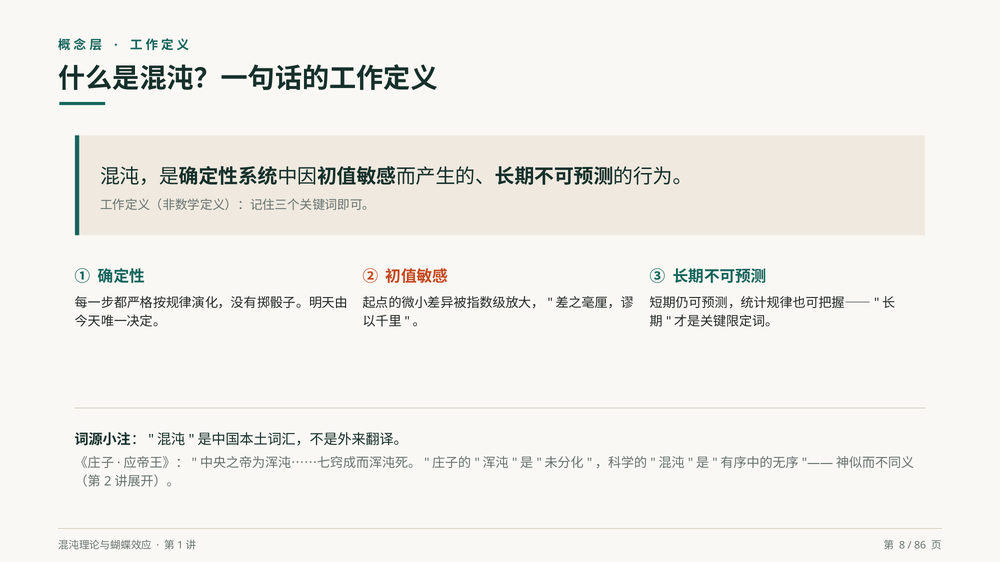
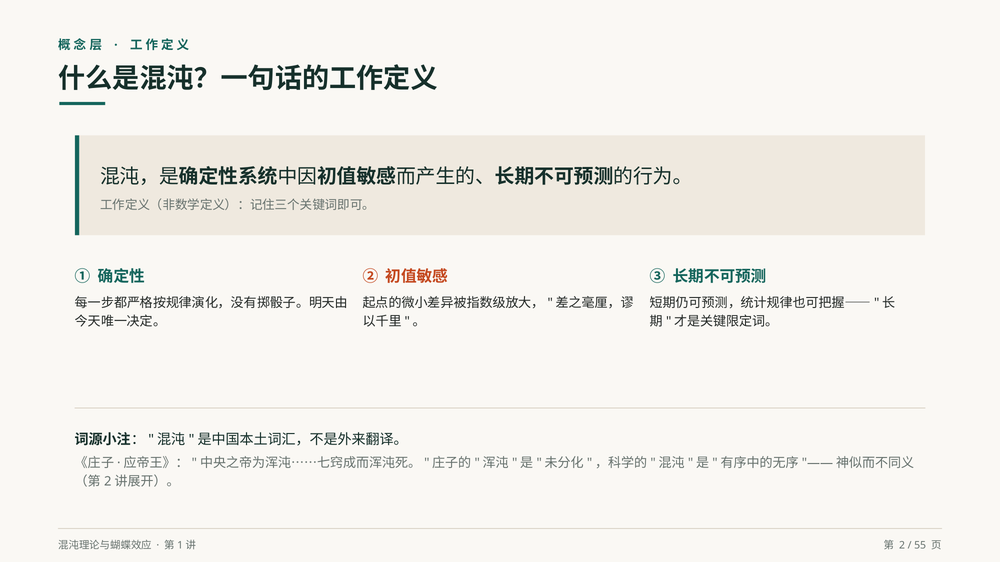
8: 8 -> 2 (902, 546)
86: 86 -> 55 (920, 546)
